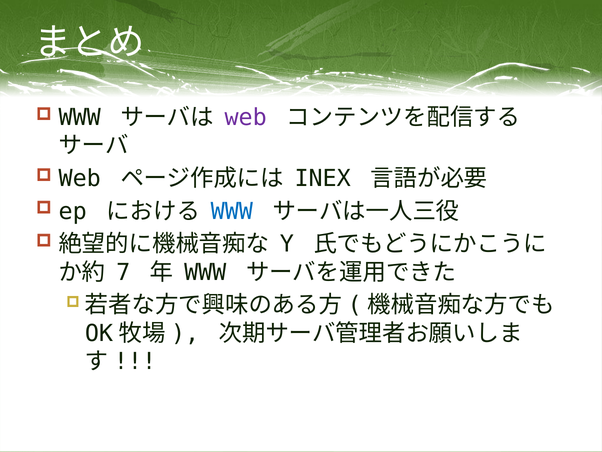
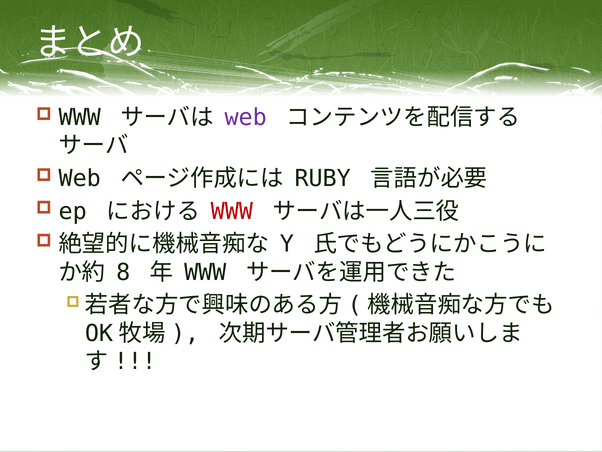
INEX: INEX -> RUBY (323, 178)
WWW colour: blue -> red (232, 211)
7: 7 -> 8 (123, 272)
